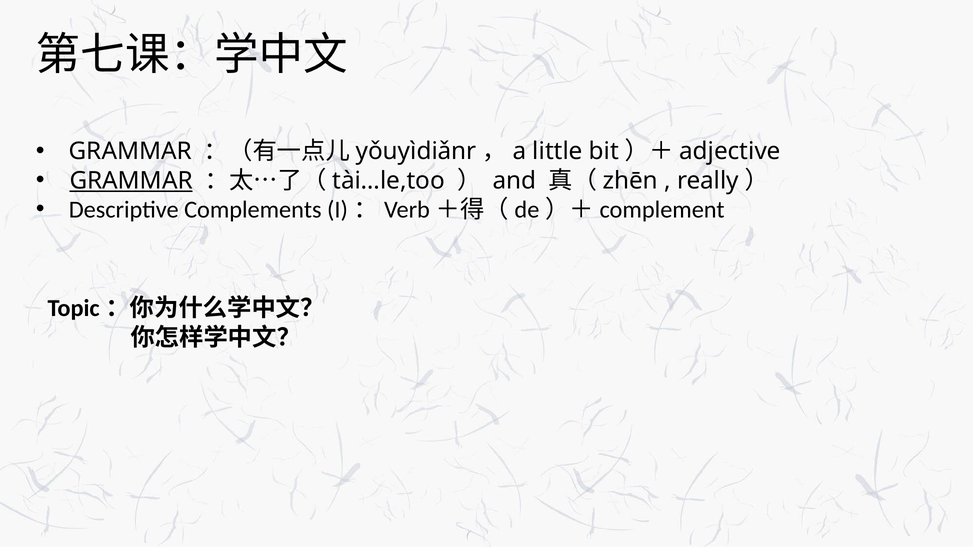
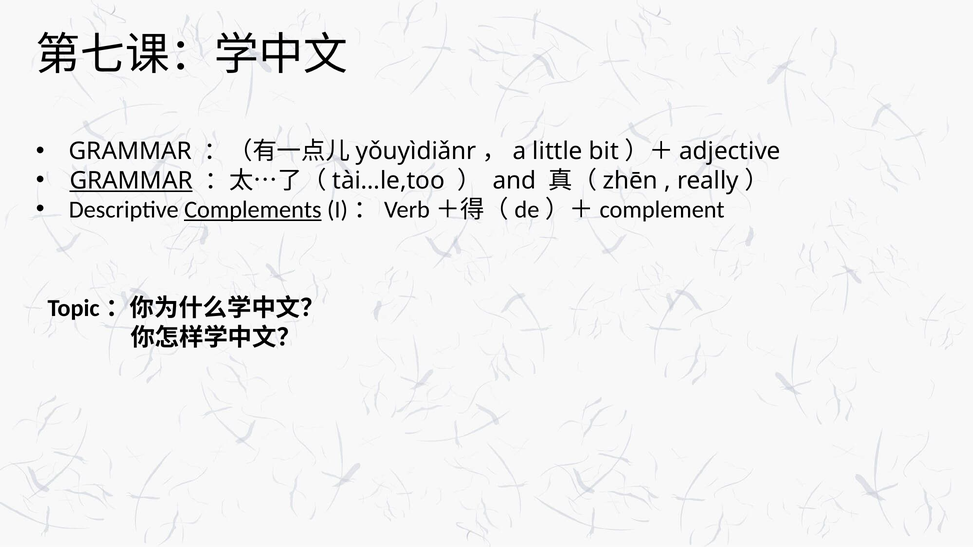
Complements underline: none -> present (253, 210)
